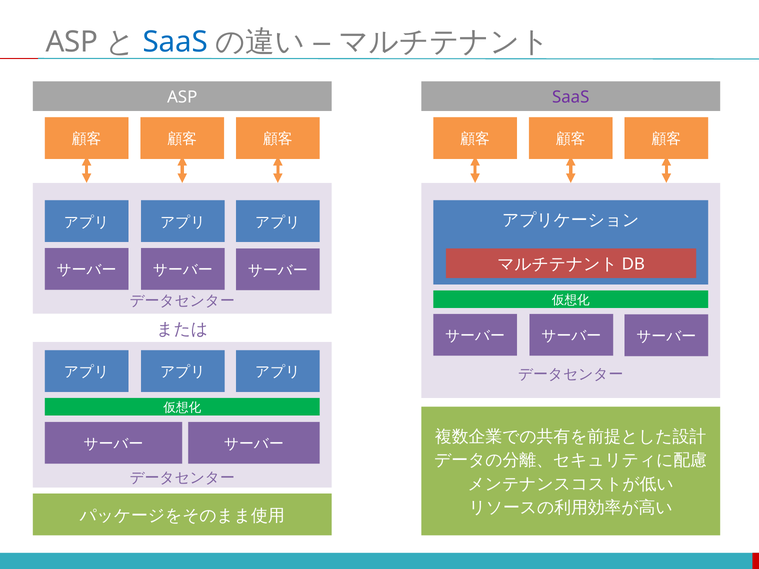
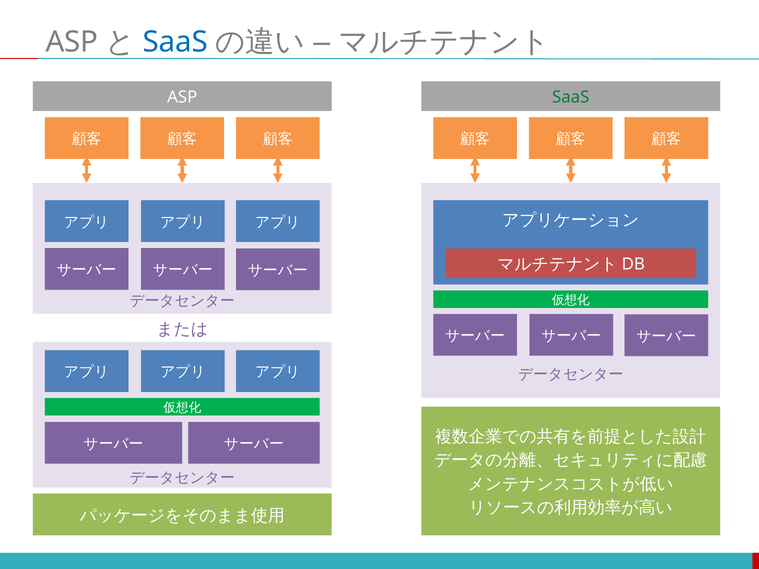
SaaS colour: purple -> green (571, 97)
